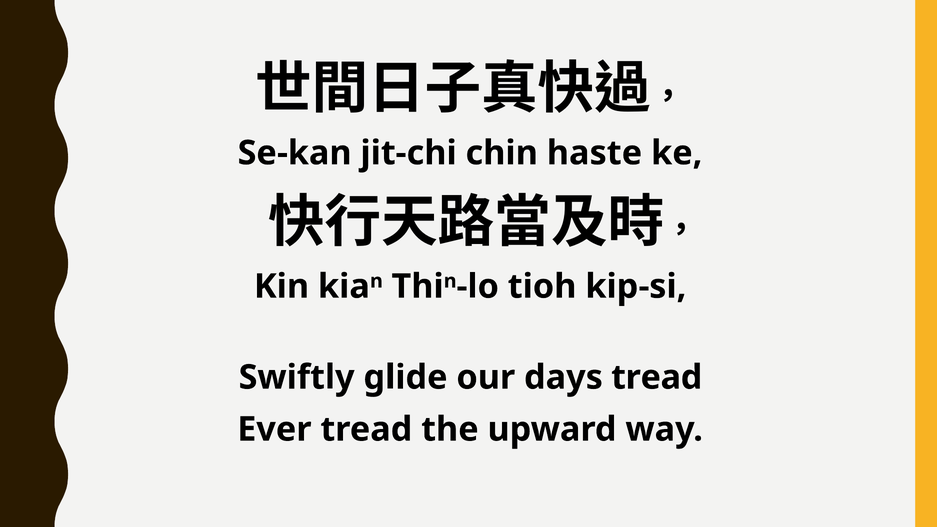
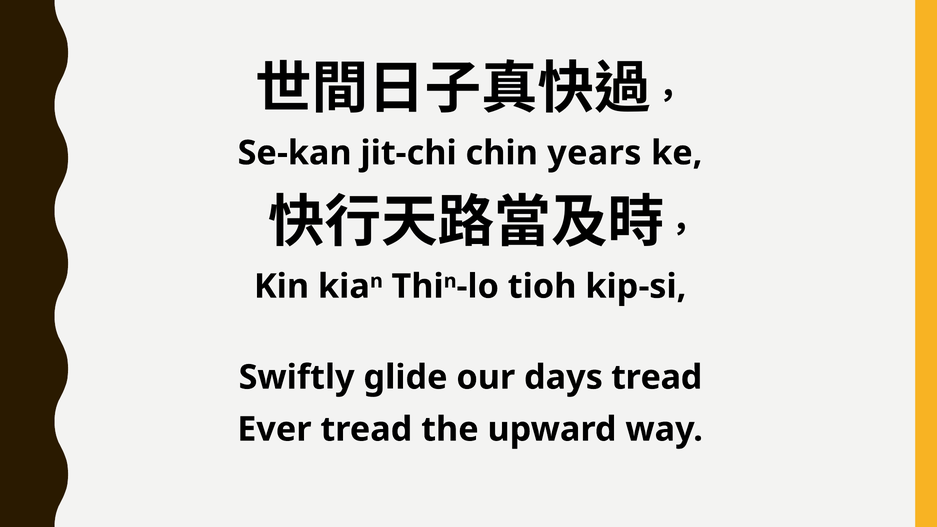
haste: haste -> years (594, 153)
